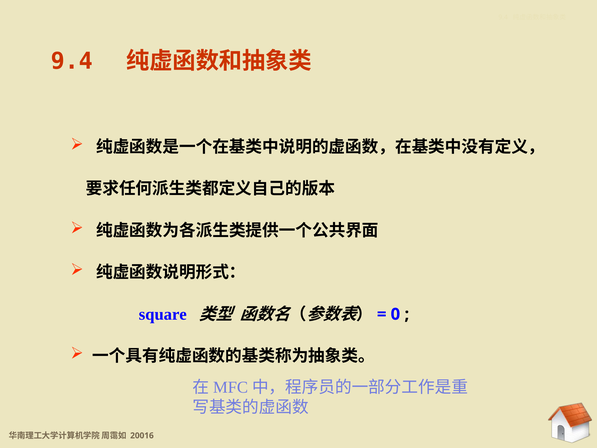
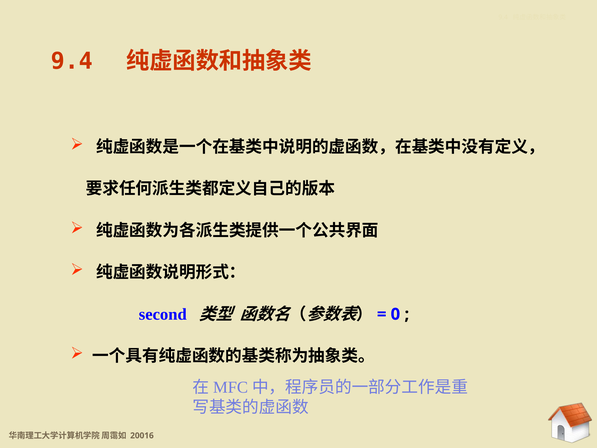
square: square -> second (163, 314)
